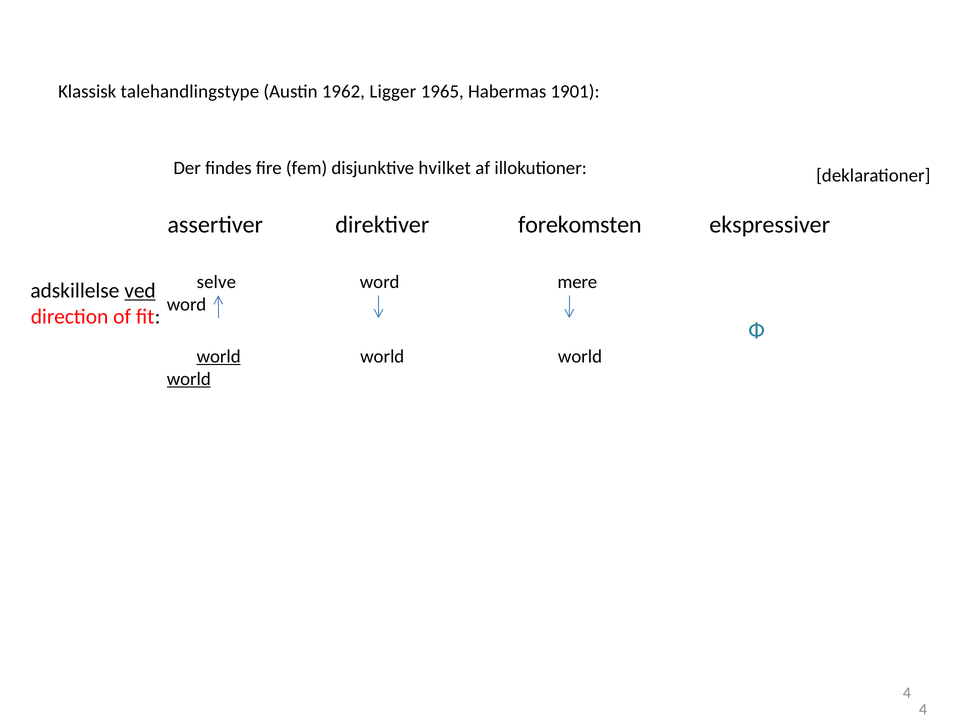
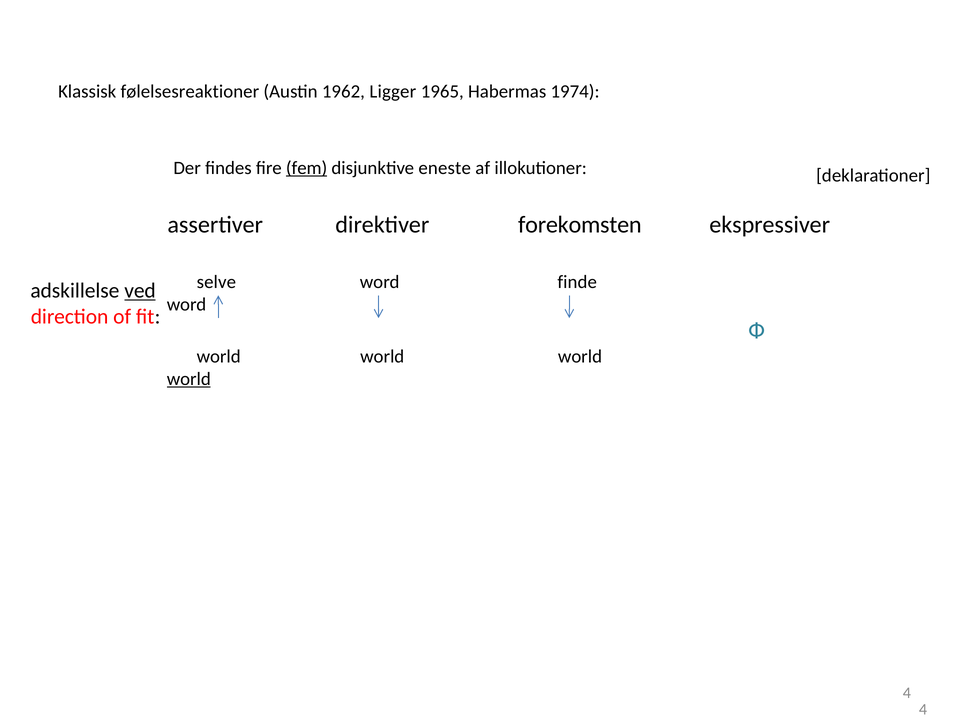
talehandlingstype: talehandlingstype -> følelsesreaktioner (190, 92)
1901: 1901 -> 1974 (575, 92)
fem underline: none -> present (307, 168)
hvilket: hvilket -> eneste (445, 168)
mere: mere -> finde (577, 282)
world underline: present -> none (219, 357)
